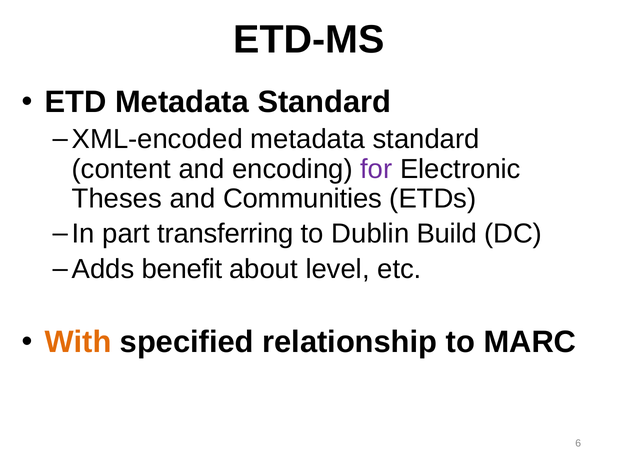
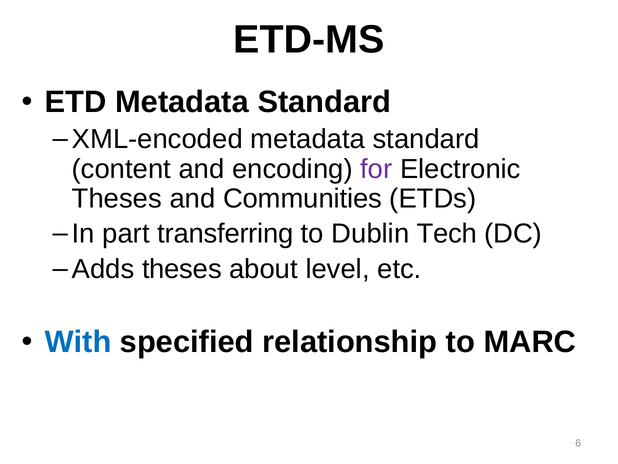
Build: Build -> Tech (447, 234)
Adds benefit: benefit -> theses (182, 269)
With colour: orange -> blue (78, 342)
